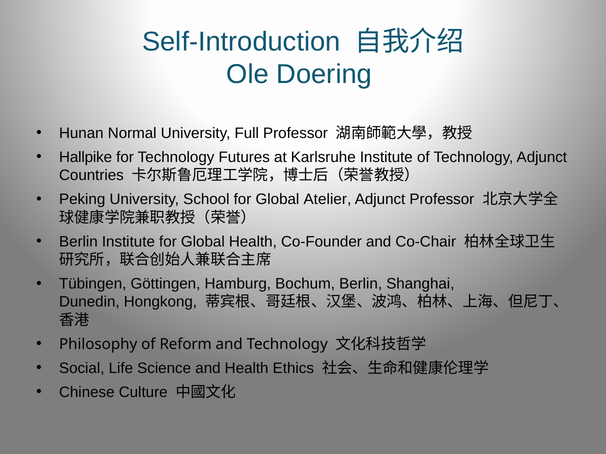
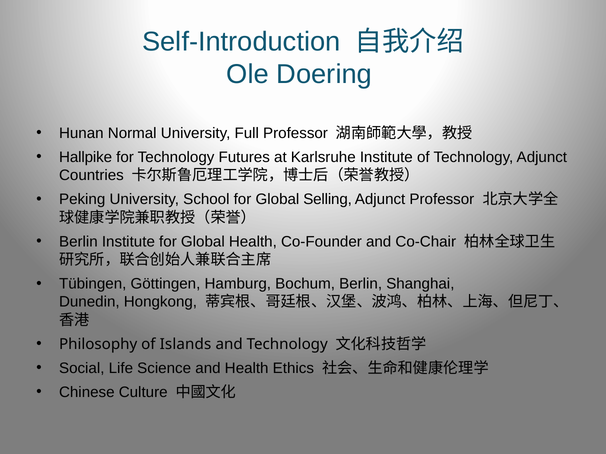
Atelier: Atelier -> Selling (328, 200)
Reform: Reform -> Islands (186, 345)
